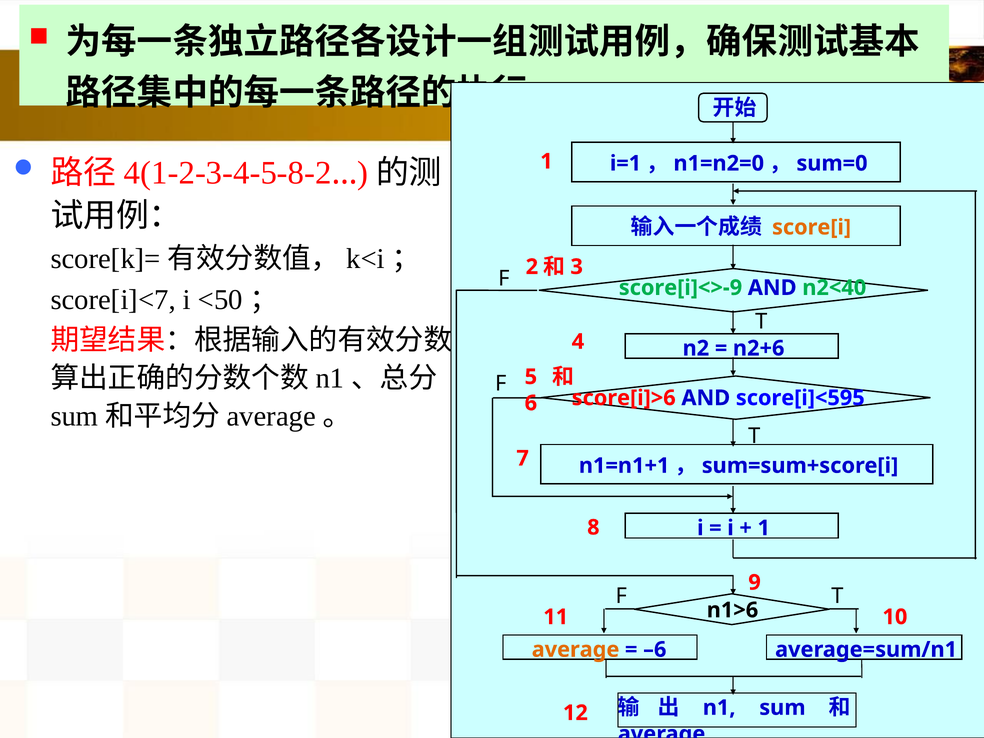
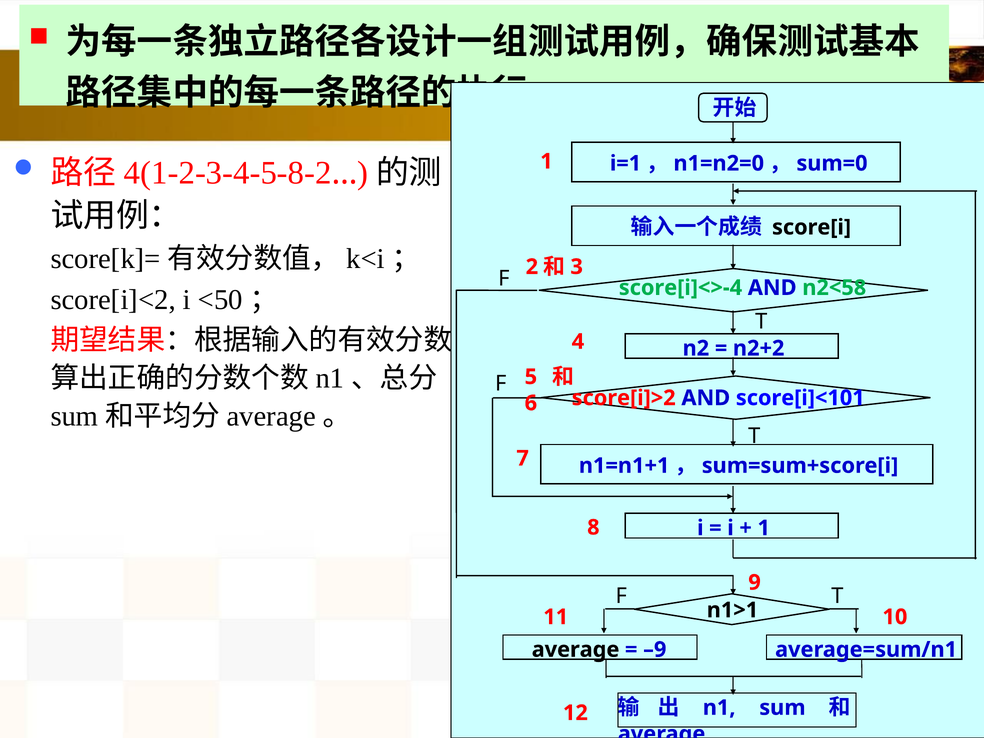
score[i colour: orange -> black (812, 227)
score[i]<>-9: score[i]<>-9 -> score[i]<>-4 (680, 288)
n2<40: n2<40 -> n2<58 (834, 288)
score[i]<7: score[i]<7 -> score[i]<2 (113, 300)
n2+6: n2+6 -> n2+2 (759, 348)
score[i]>6: score[i]>6 -> score[i]>2 (624, 398)
score[i]<595: score[i]<595 -> score[i]<101 (800, 398)
n1>6: n1>6 -> n1>1 (732, 610)
average colour: orange -> black (576, 650)
–6: –6 -> –9 (655, 650)
